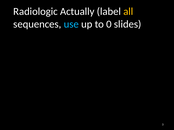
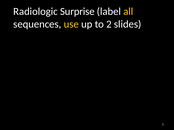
Actually: Actually -> Surprise (77, 11)
use colour: light blue -> yellow (71, 24)
0: 0 -> 2 (109, 24)
